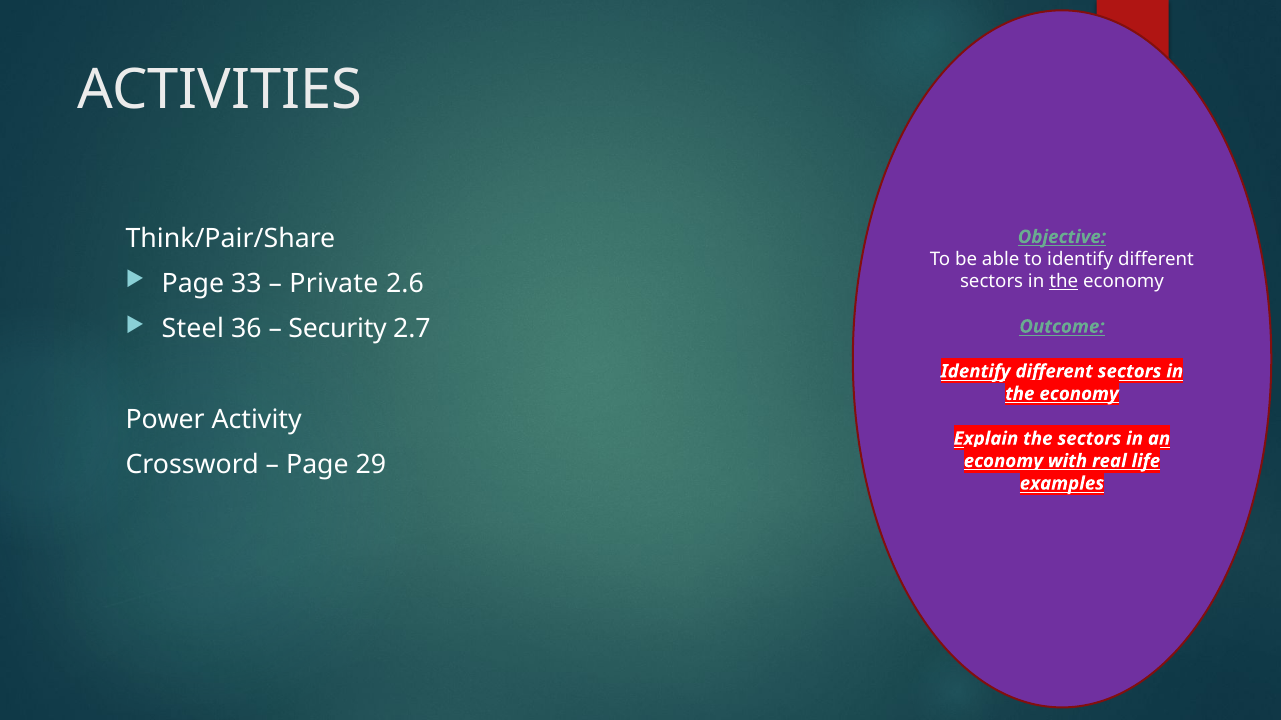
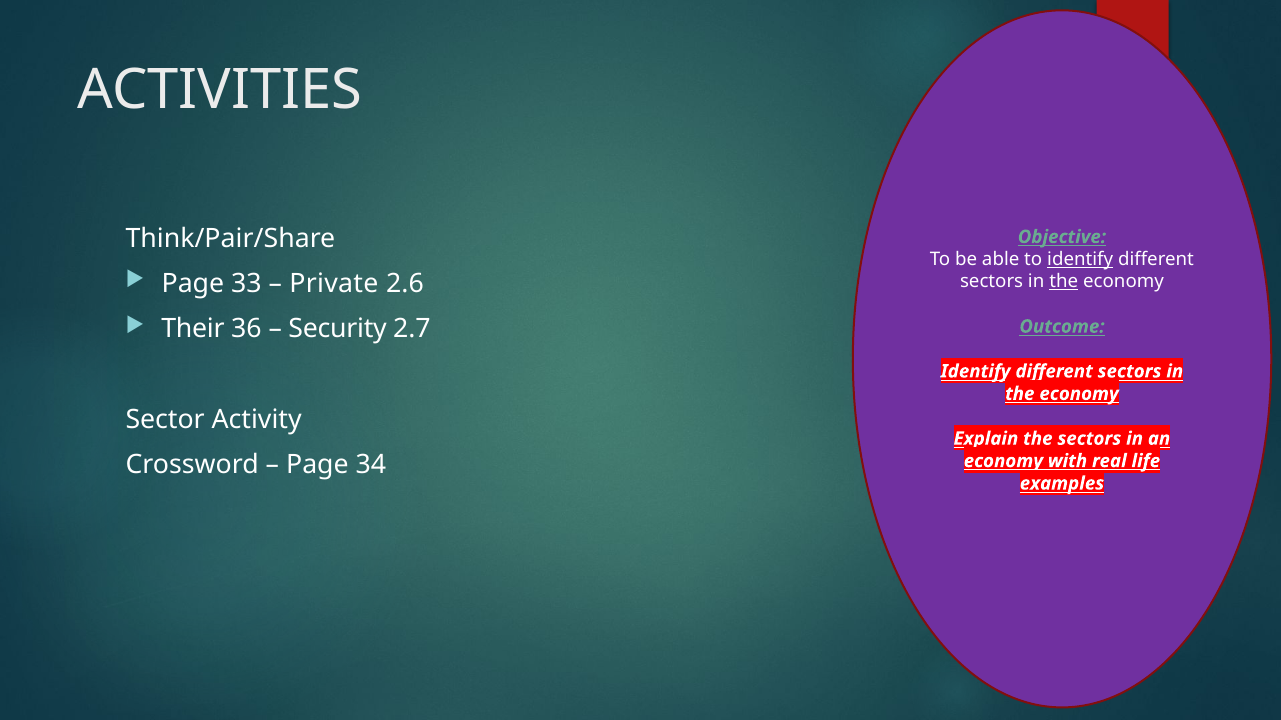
identify underline: none -> present (1080, 259)
Steel: Steel -> Their (193, 329)
Power: Power -> Sector (165, 420)
29: 29 -> 34 (371, 465)
